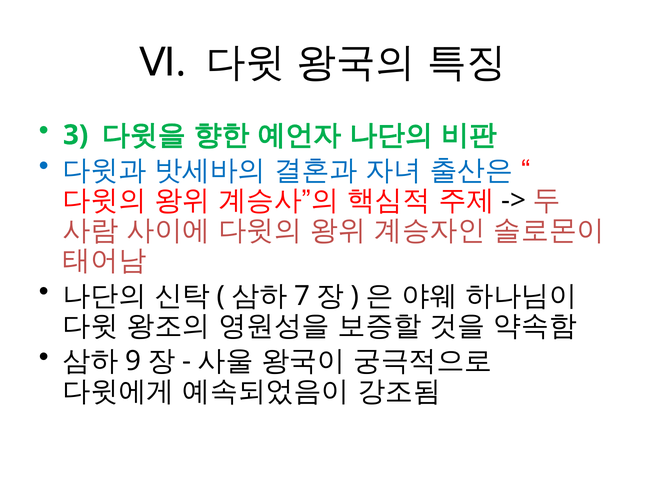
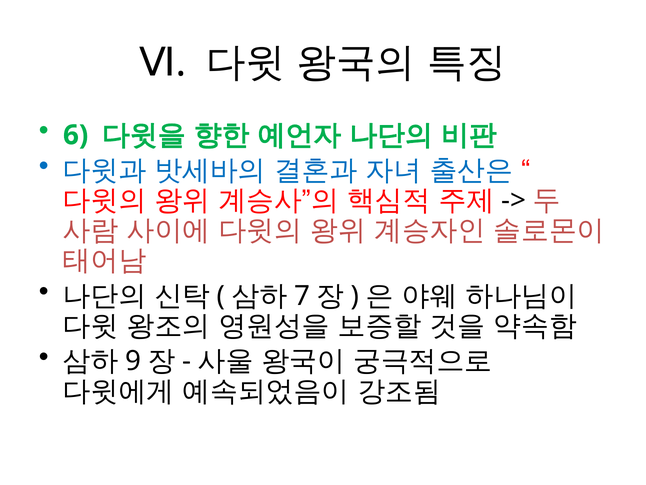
3: 3 -> 6 (76, 135)
